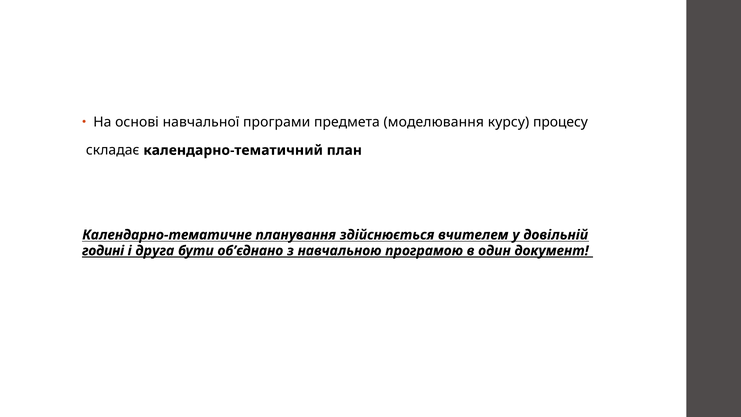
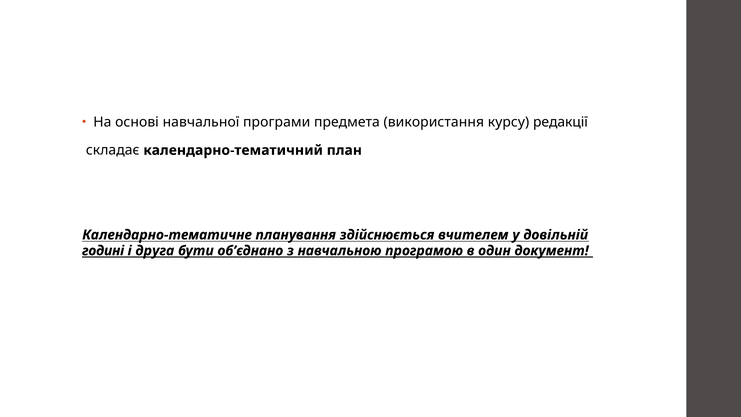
моделювання: моделювання -> використання (434, 122)
процесу: процесу -> редакції (560, 122)
